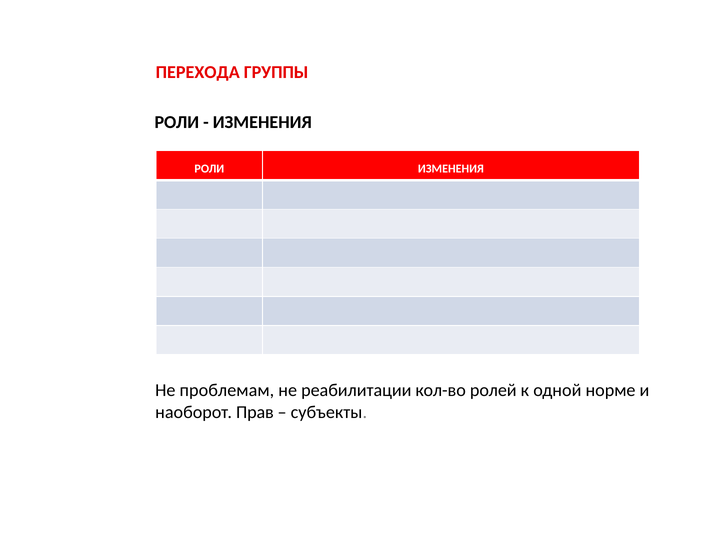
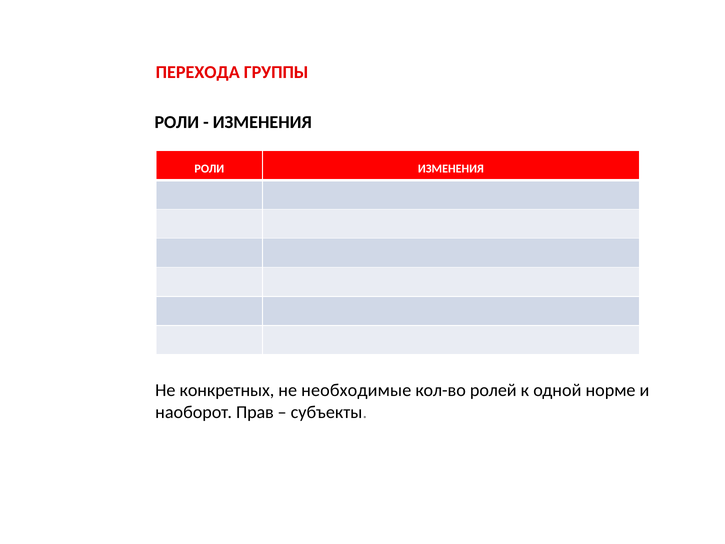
проблемам: проблемам -> конкретных (227, 390)
реабилитации: реабилитации -> необходимые (356, 390)
